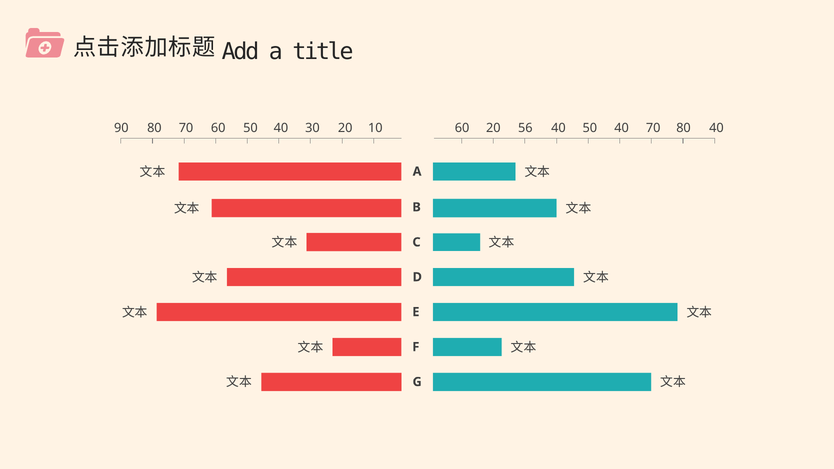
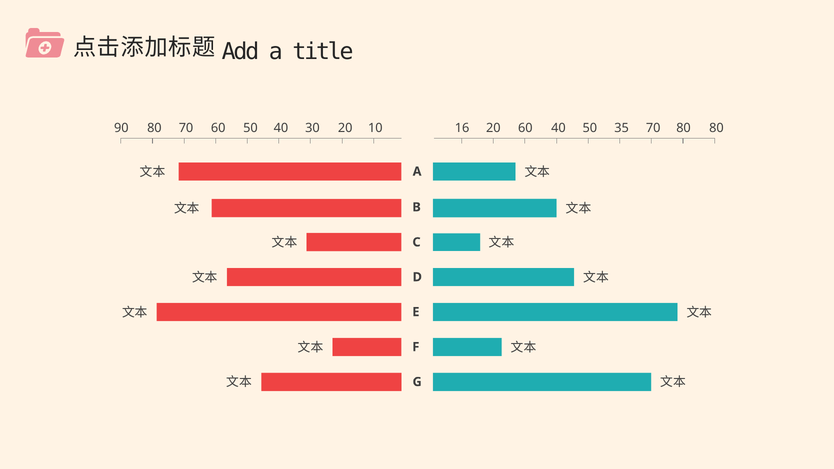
90 60: 60 -> 16 (462, 128)
20 56: 56 -> 60 (525, 128)
50 40: 40 -> 35 (622, 128)
80 40: 40 -> 80 (716, 128)
